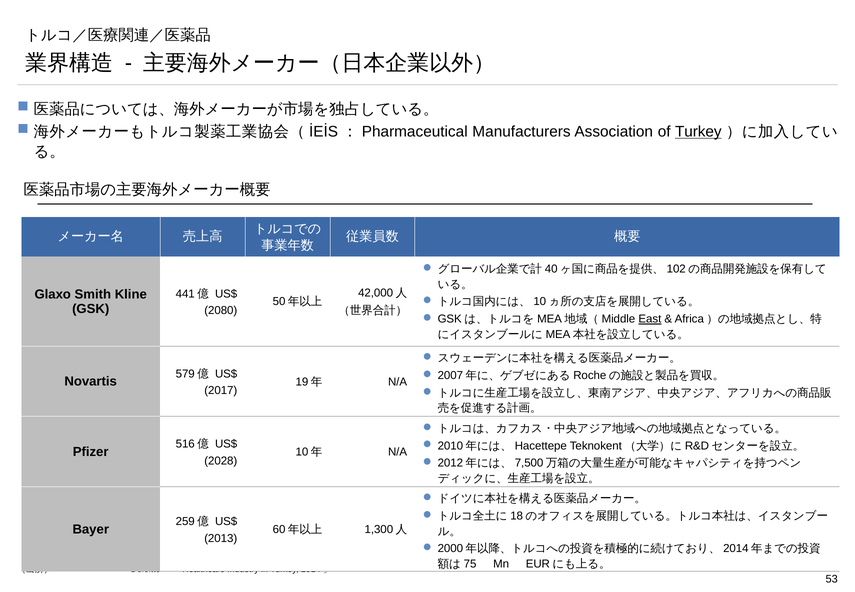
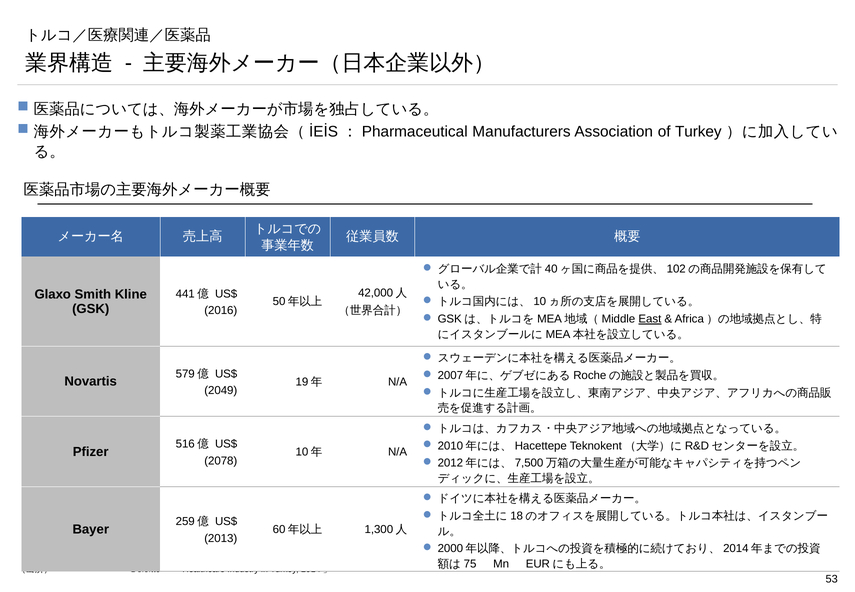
Turkey underline: present -> none (698, 132)
2080: 2080 -> 2016 (221, 310)
2017: 2017 -> 2049 (221, 391)
2028: 2028 -> 2078 (221, 461)
